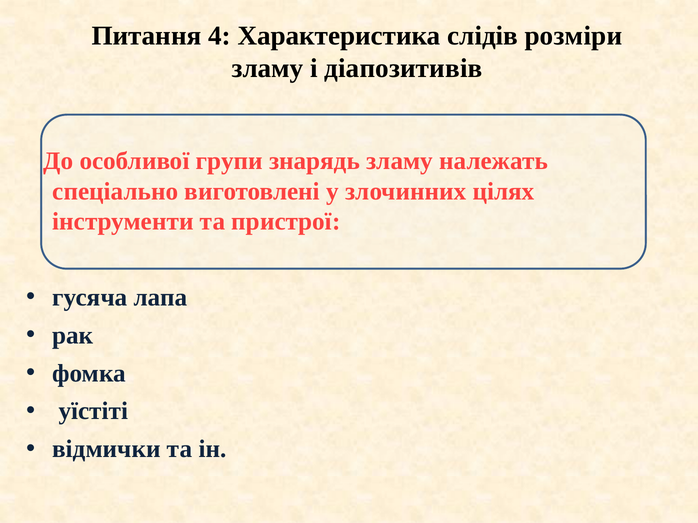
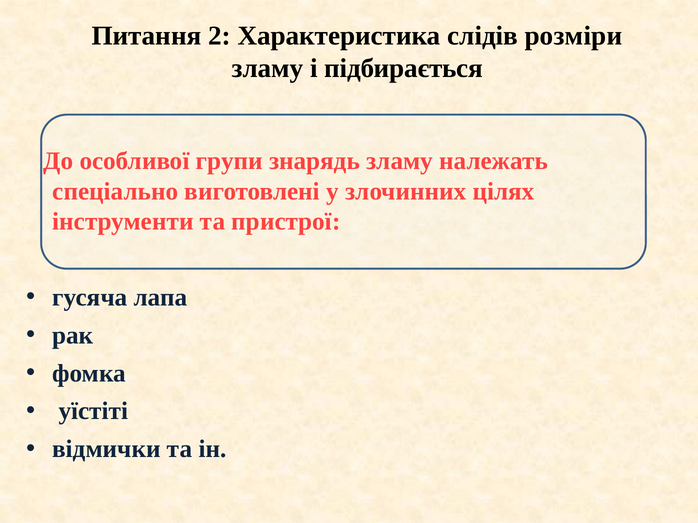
4: 4 -> 2 (219, 36)
діапозитивів: діапозитивів -> підбирається (404, 69)
